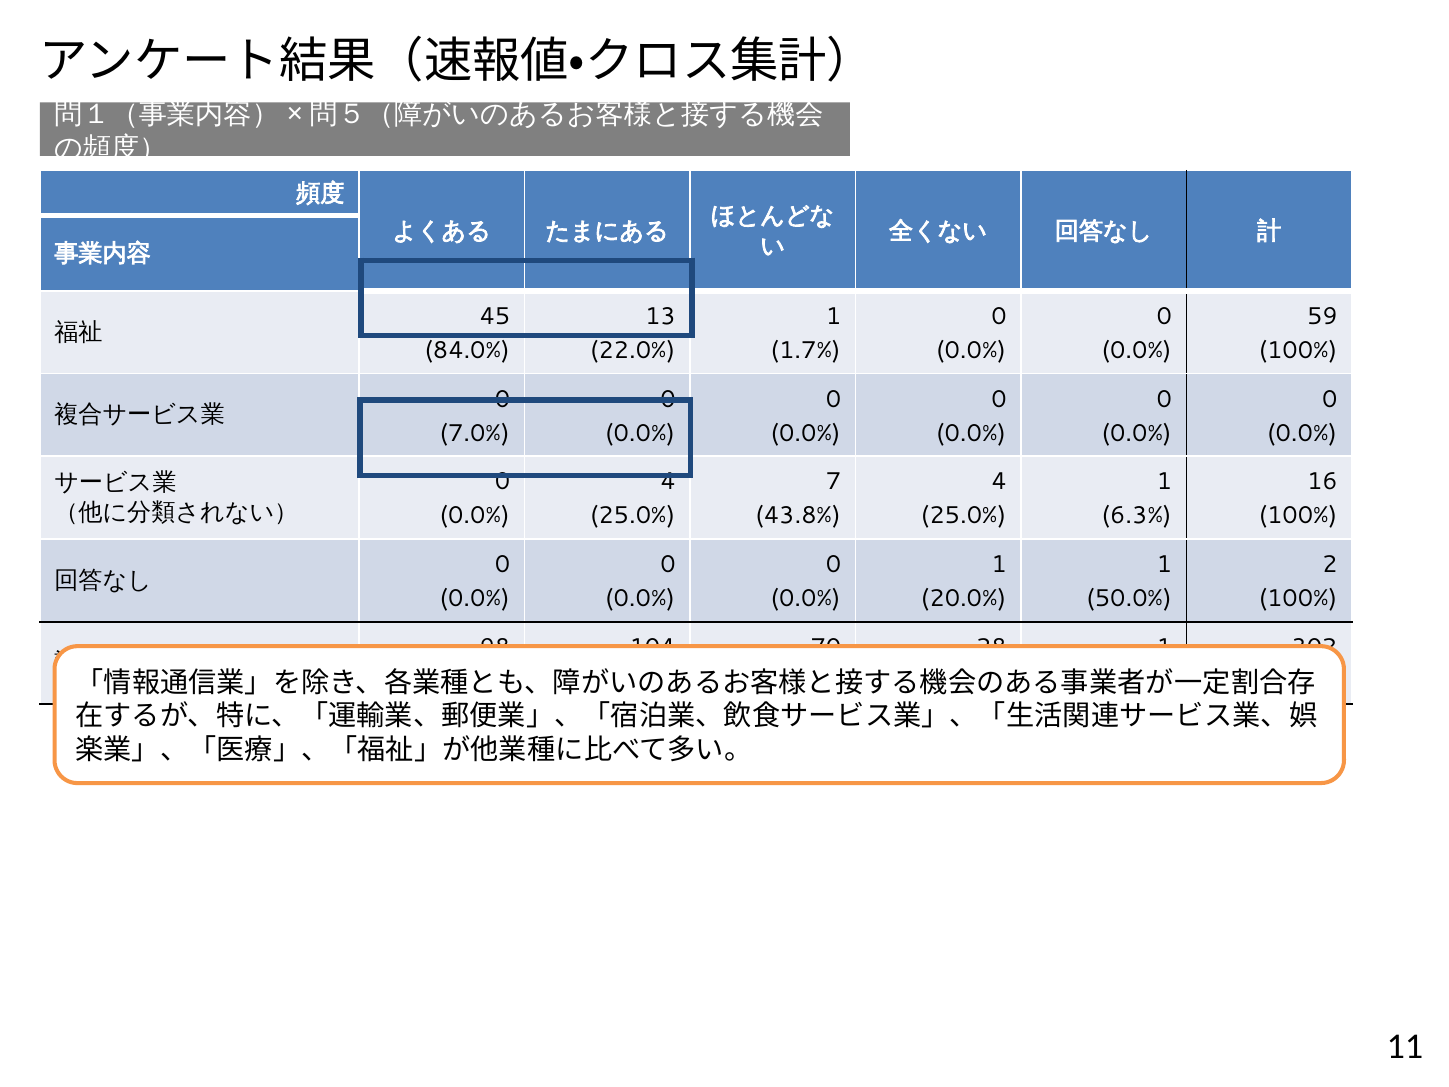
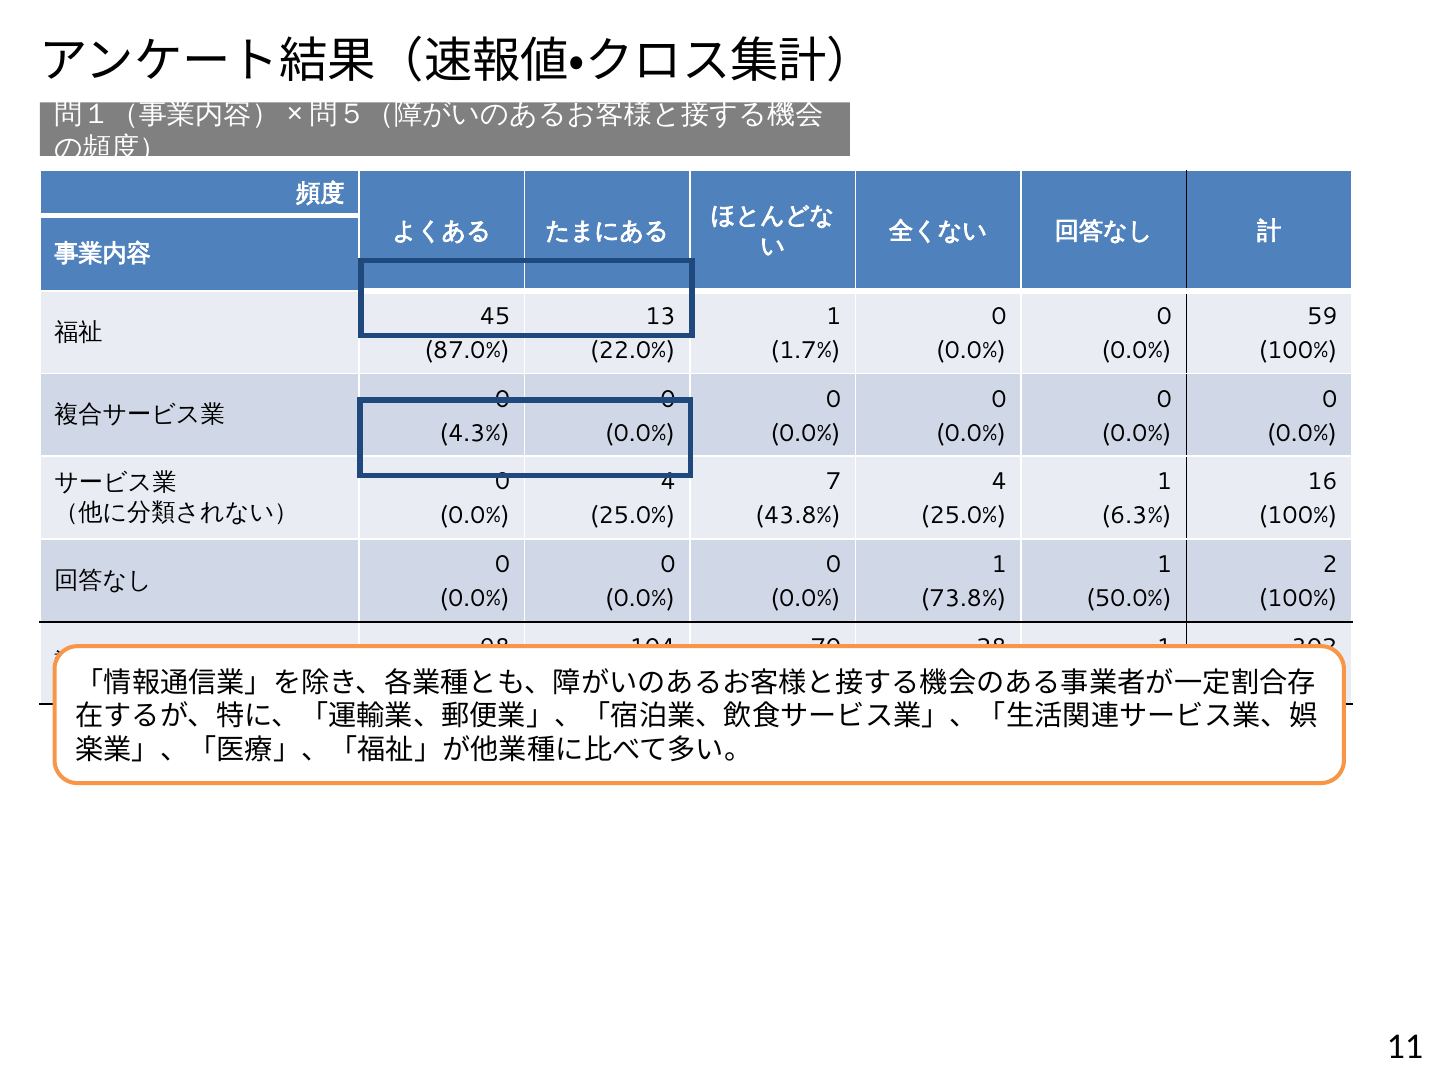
84.0%: 84.0% -> 87.0% (467, 351)
7.0%: 7.0% -> 4.3% (475, 433)
20.0%: 20.0% -> 73.8% (964, 599)
